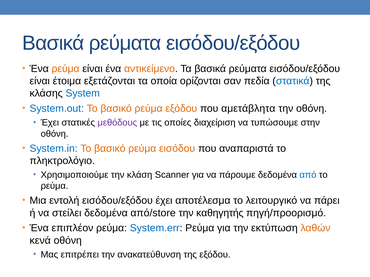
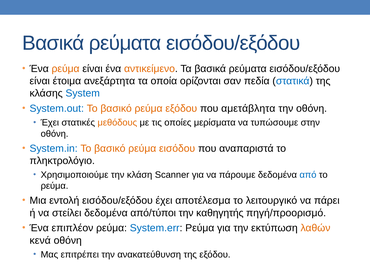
εξετάζονται: εξετάζονται -> ανεξάρτητα (110, 81)
μεθόδους colour: purple -> orange (117, 123)
διαχείριση: διαχείριση -> μερίσματα (215, 123)
από/store: από/store -> από/τύποι (153, 213)
